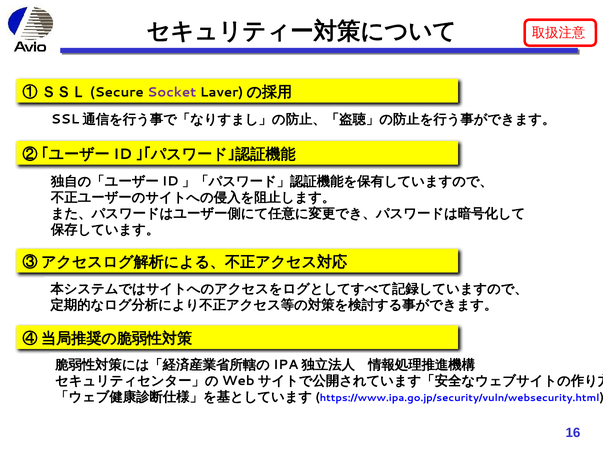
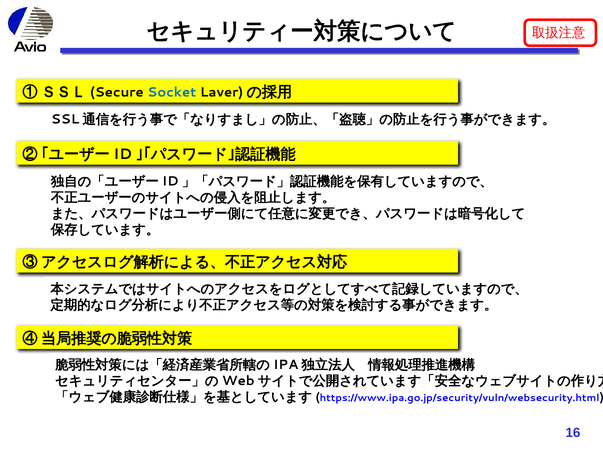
Socket colour: purple -> blue (172, 93)
